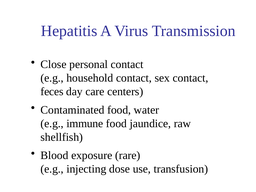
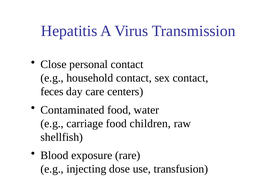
immune: immune -> carriage (85, 124)
jaundice: jaundice -> children (150, 124)
